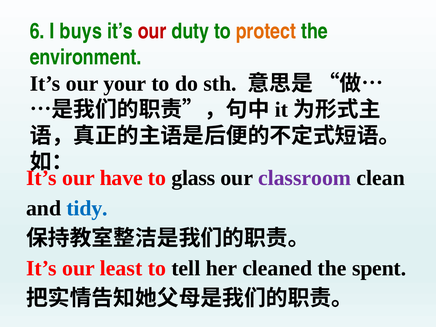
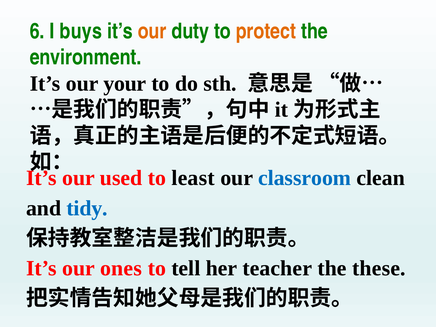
our colour: red -> orange (152, 31)
have: have -> used (121, 178)
glass: glass -> least (193, 178)
classroom colour: purple -> blue (305, 178)
least: least -> ones (121, 268)
cleaned: cleaned -> teacher (277, 268)
spent: spent -> these (379, 268)
